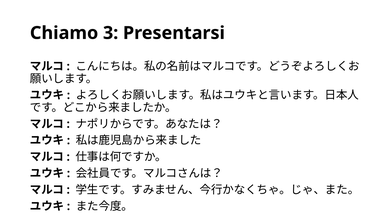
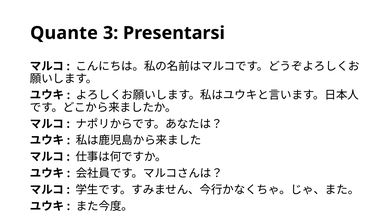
Chiamo: Chiamo -> Quante (64, 33)
